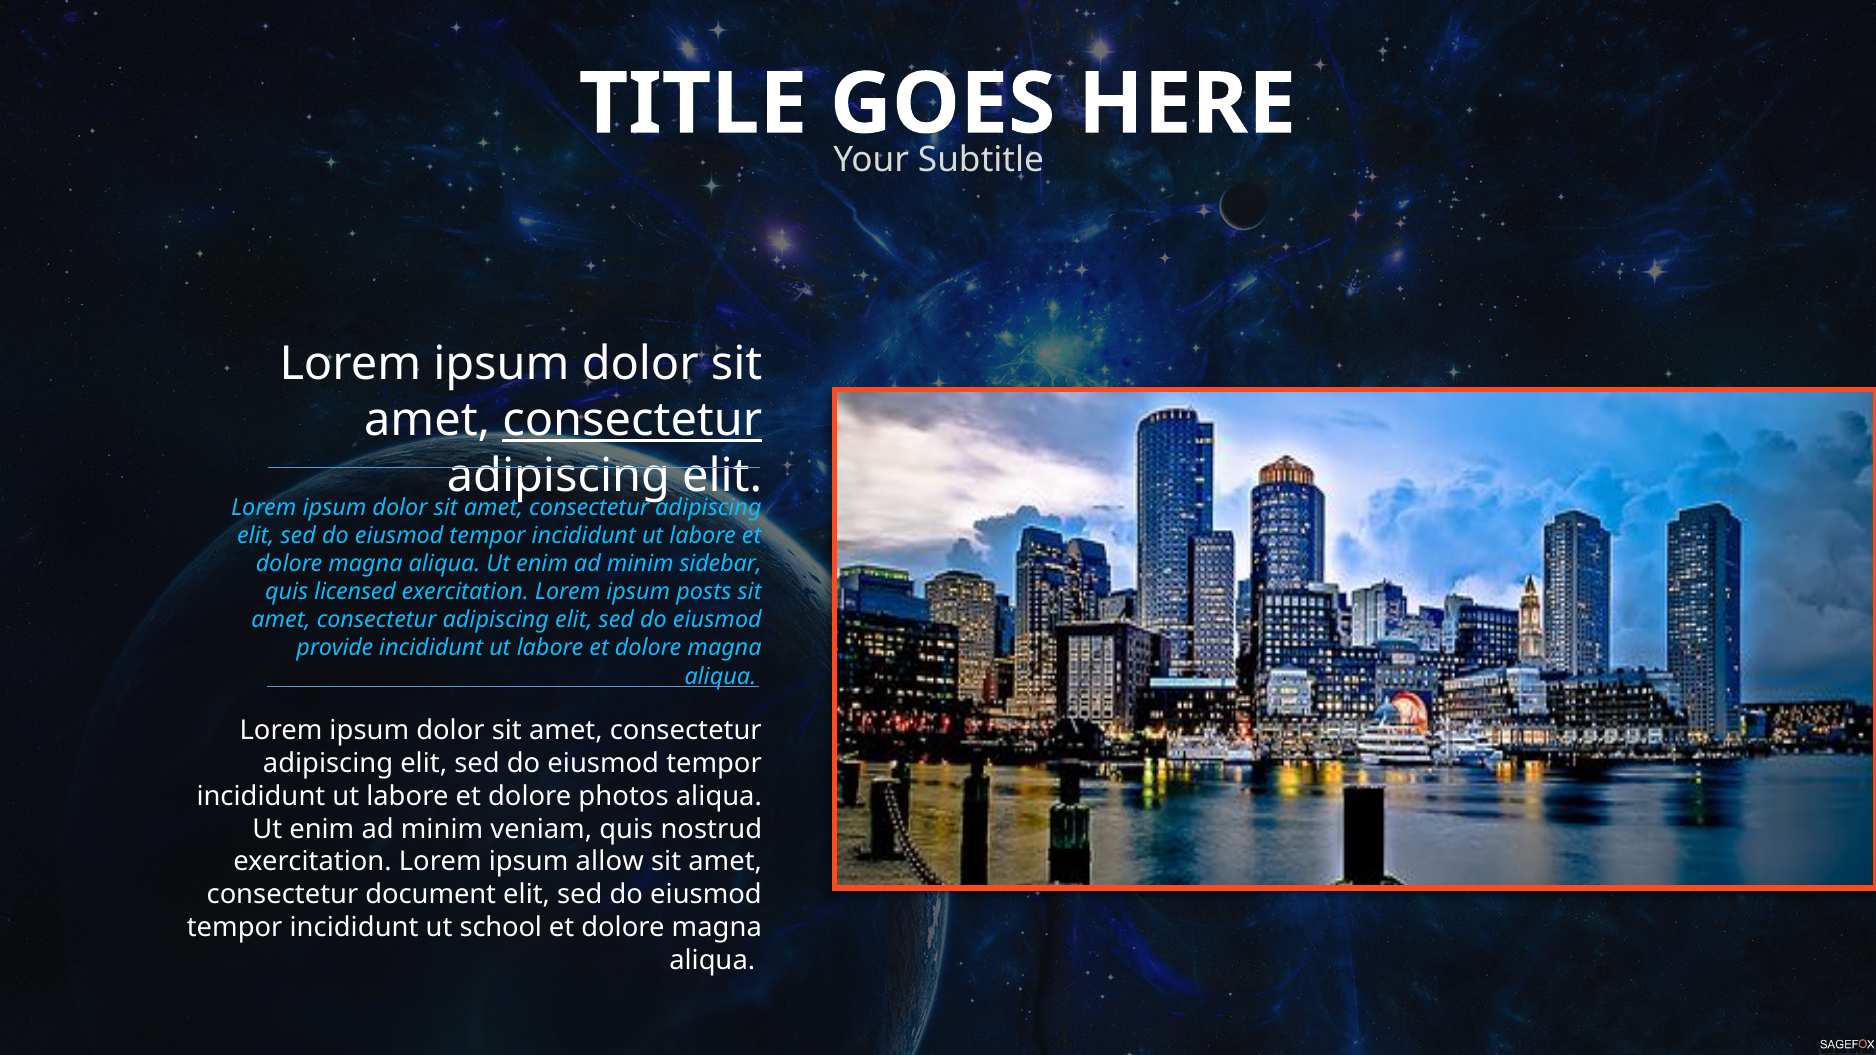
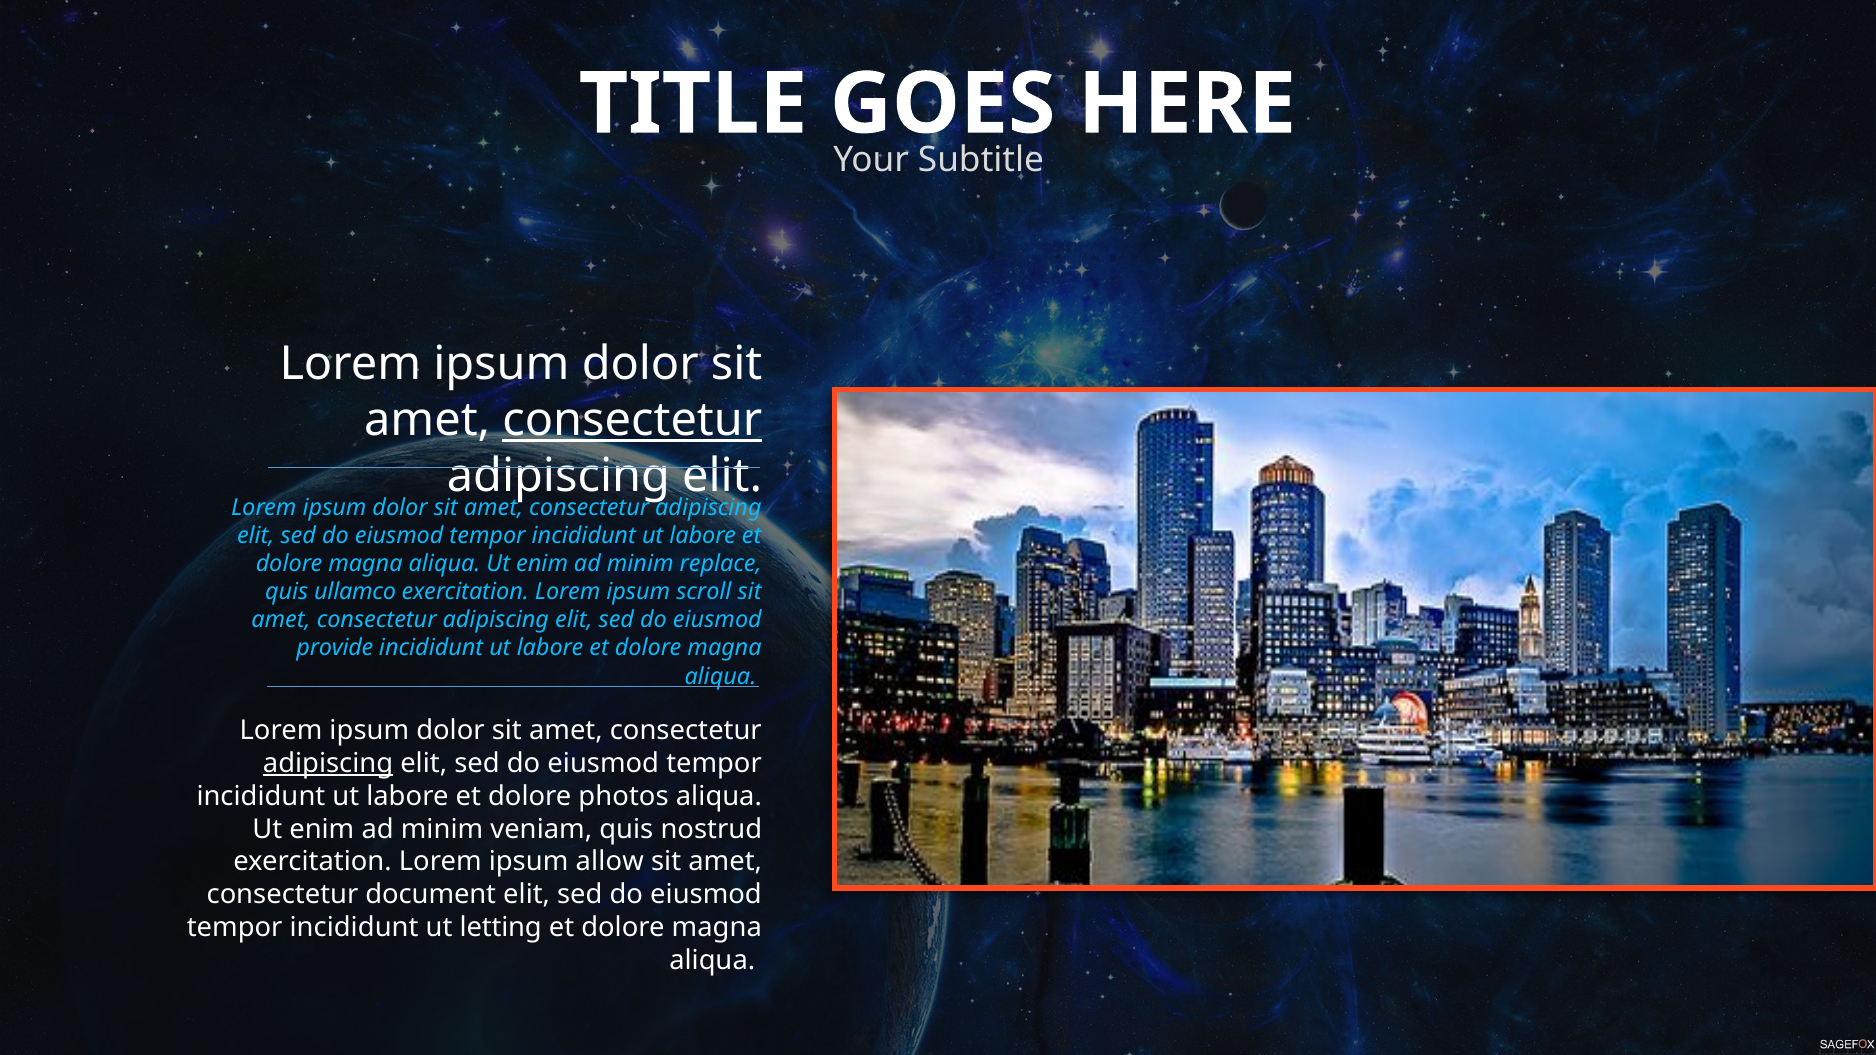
sidebar: sidebar -> replace (721, 564)
licensed: licensed -> ullamco (355, 592)
posts: posts -> scroll (704, 592)
adipiscing underline: none -> present (328, 764)
school: school -> letting (501, 928)
